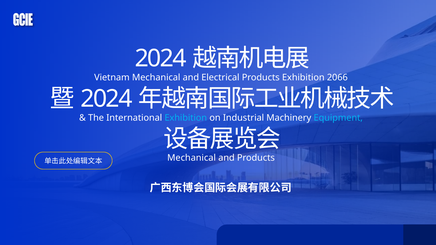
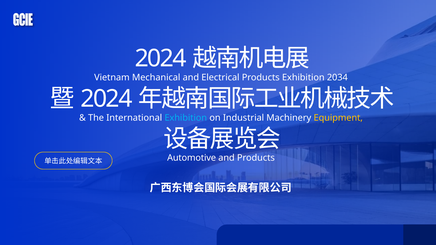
2066: 2066 -> 2034 (337, 77)
Equipment colour: light blue -> yellow (338, 118)
Mechanical: Mechanical -> Automotive (192, 158)
